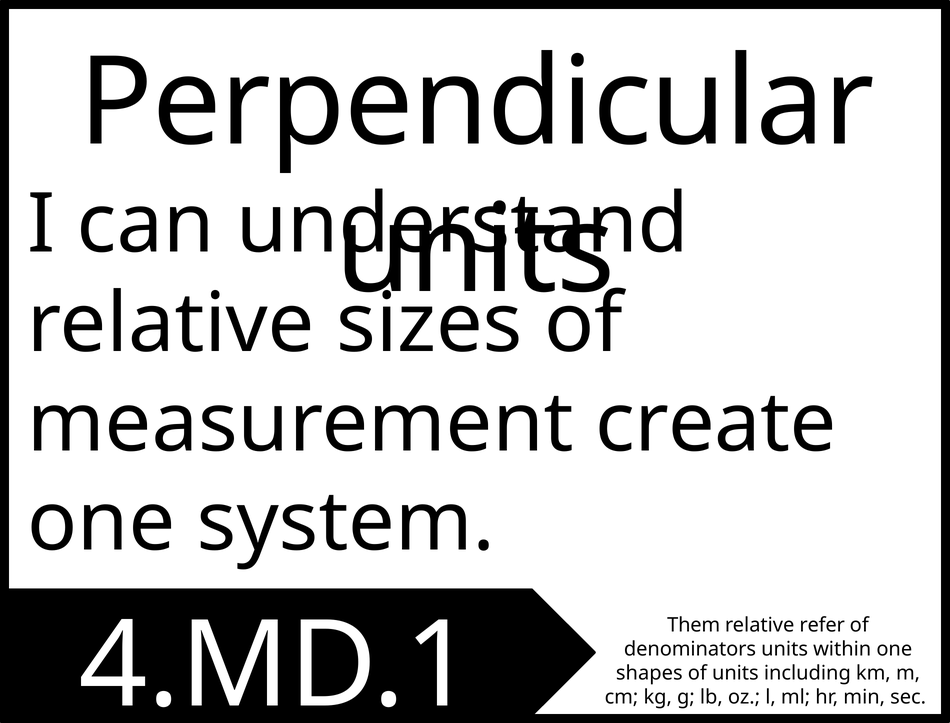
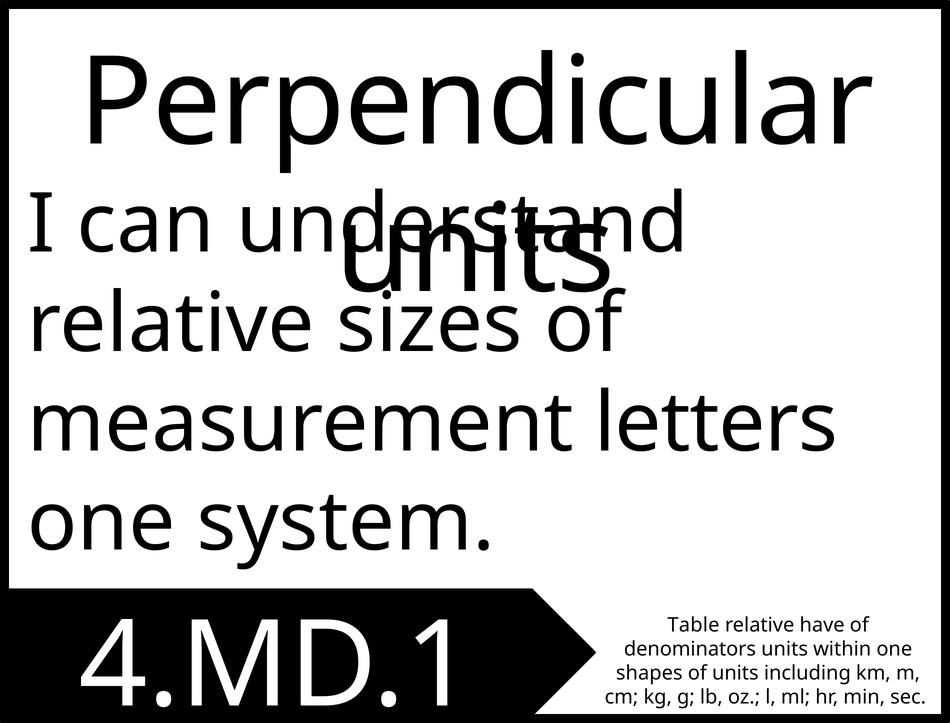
create: create -> letters (716, 424)
Them: Them -> Table (694, 626)
refer: refer -> have (822, 626)
